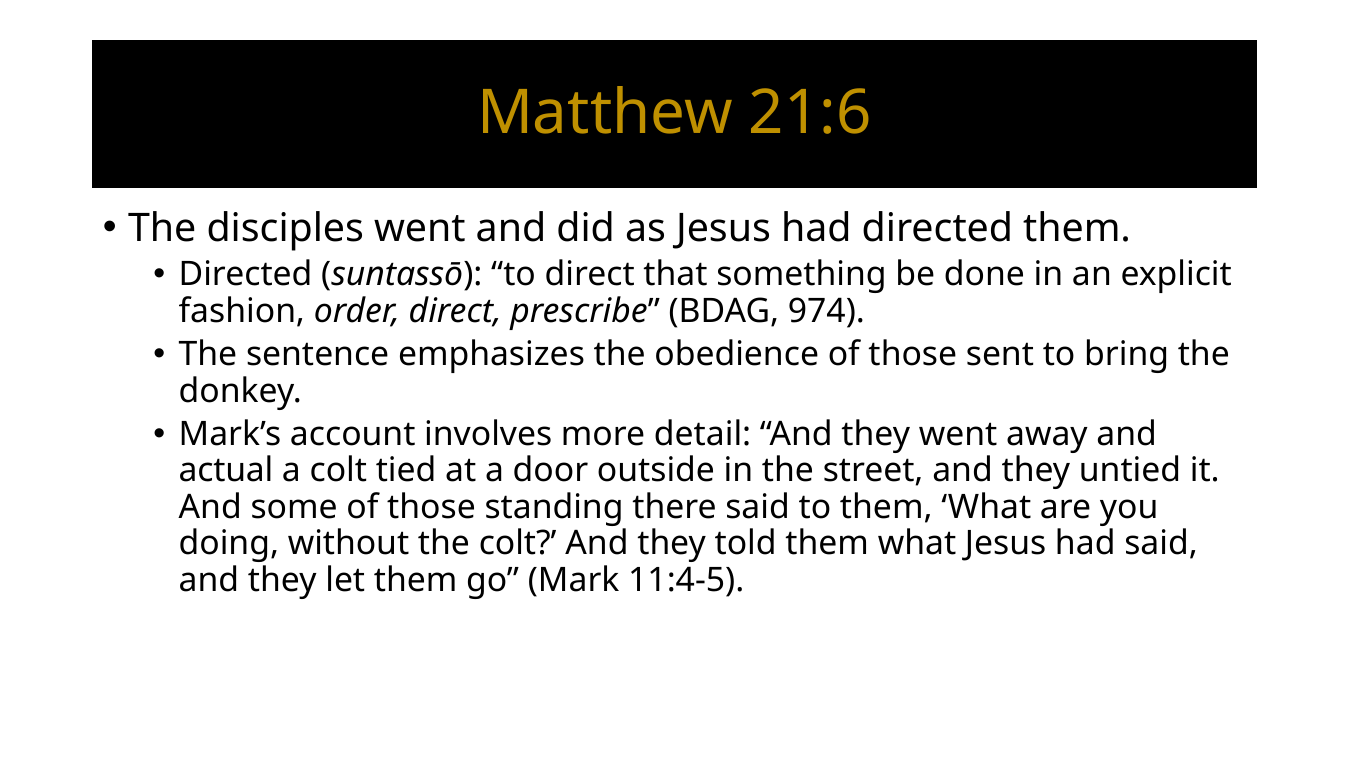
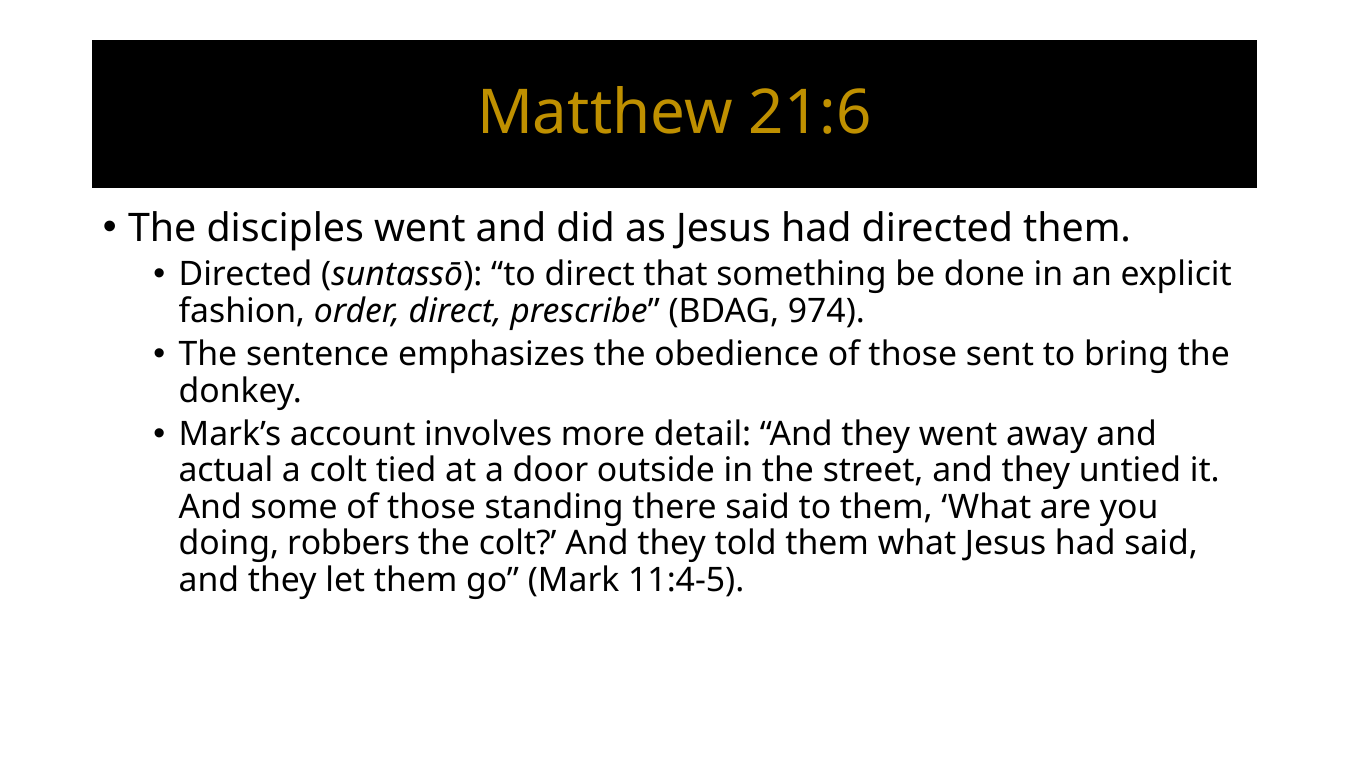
without: without -> robbers (349, 543)
